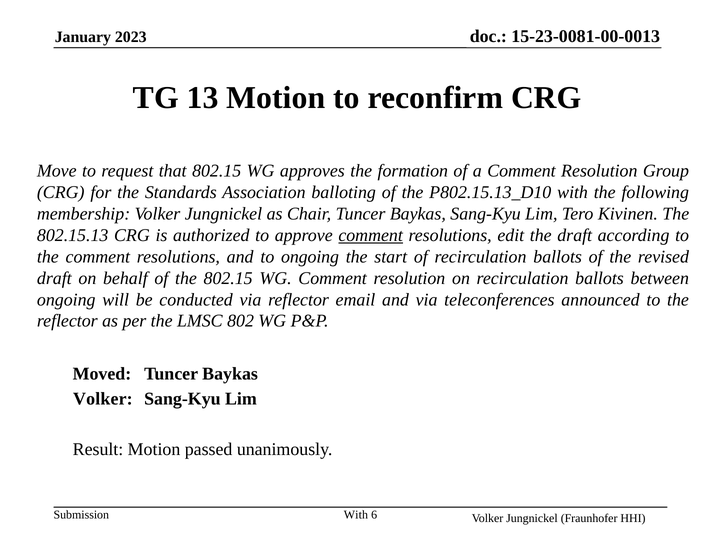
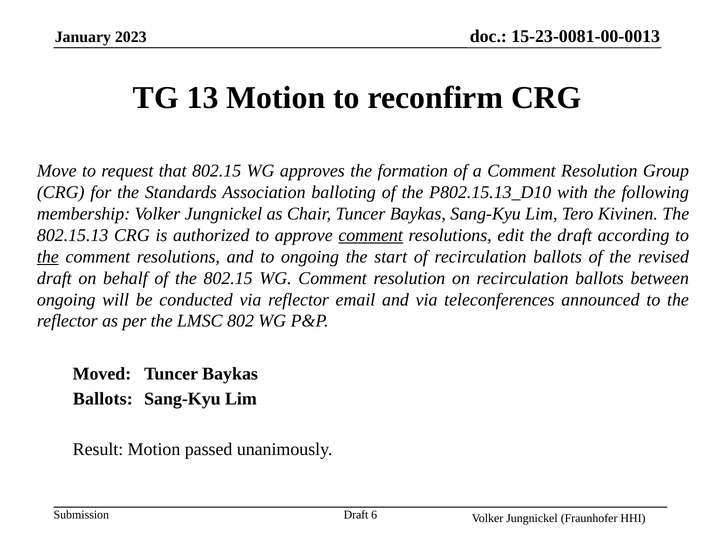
the underline: none -> present (48, 256)
Volker: Volker -> Ballots (103, 398)
With: With -> Draft (356, 514)
